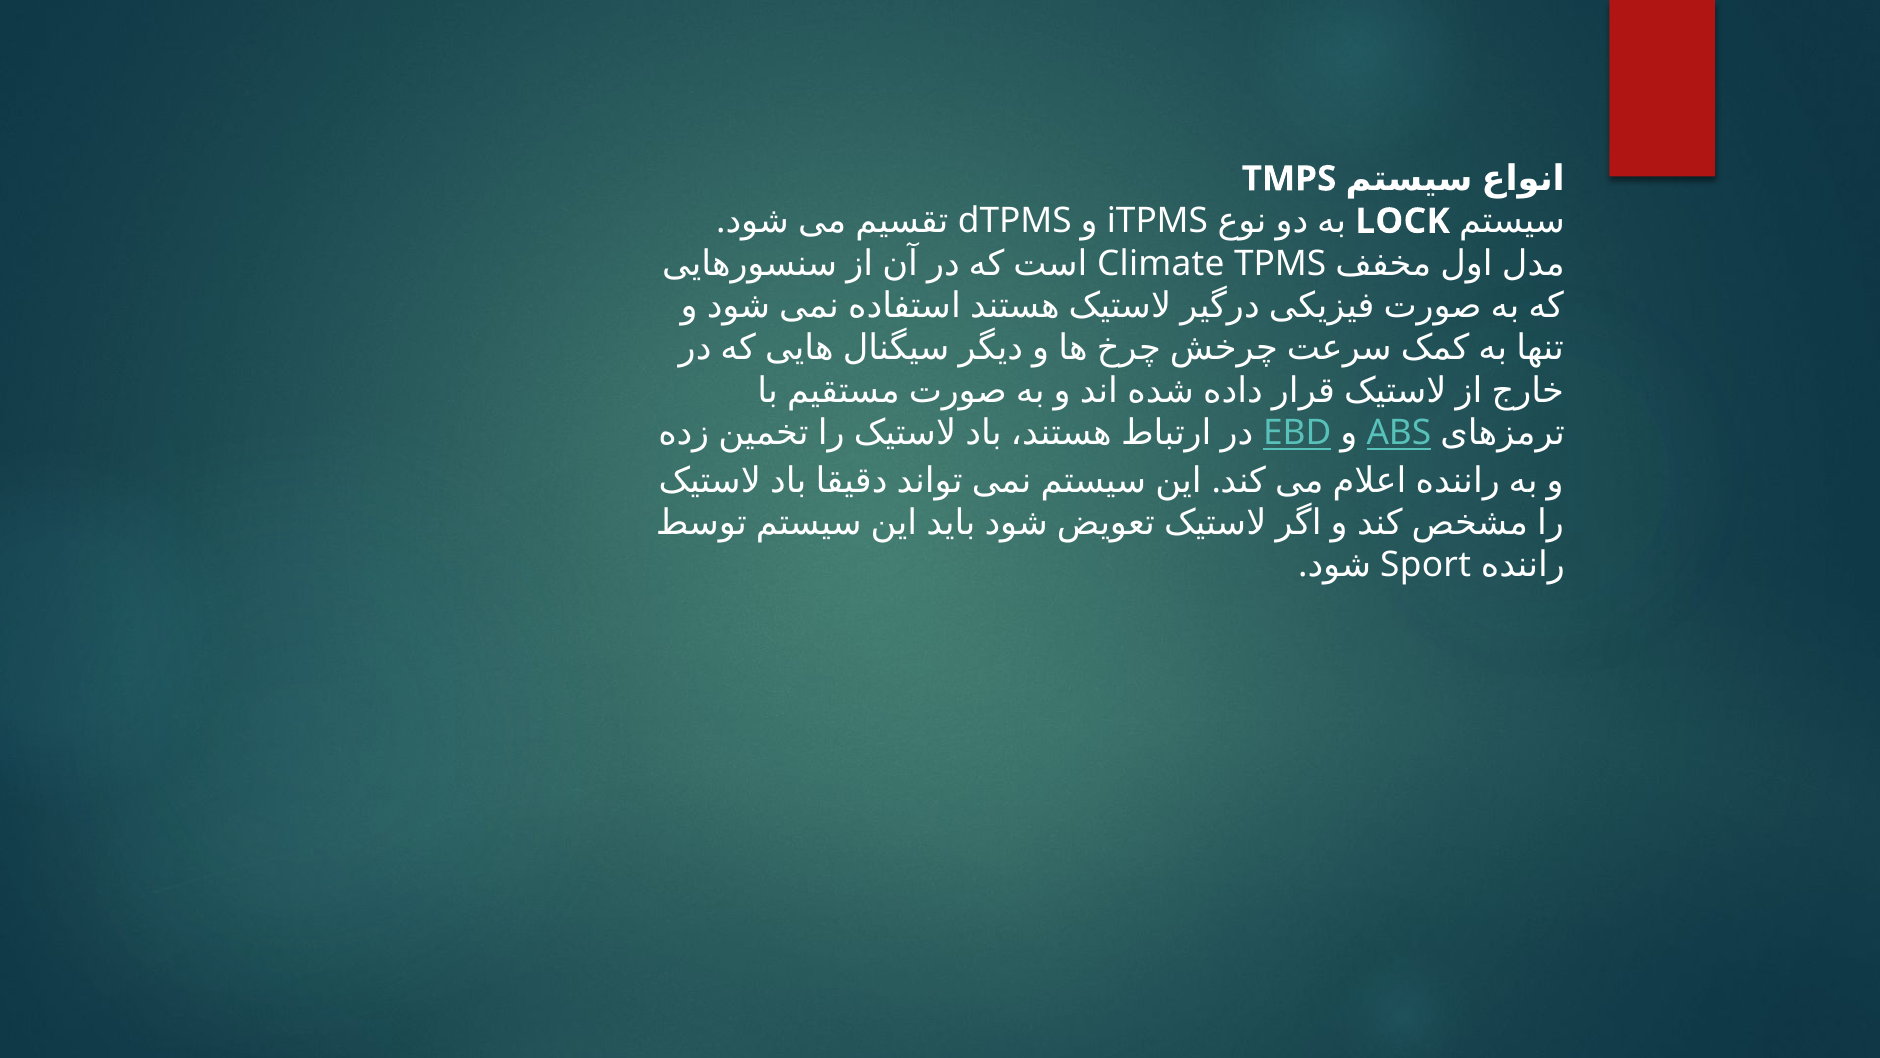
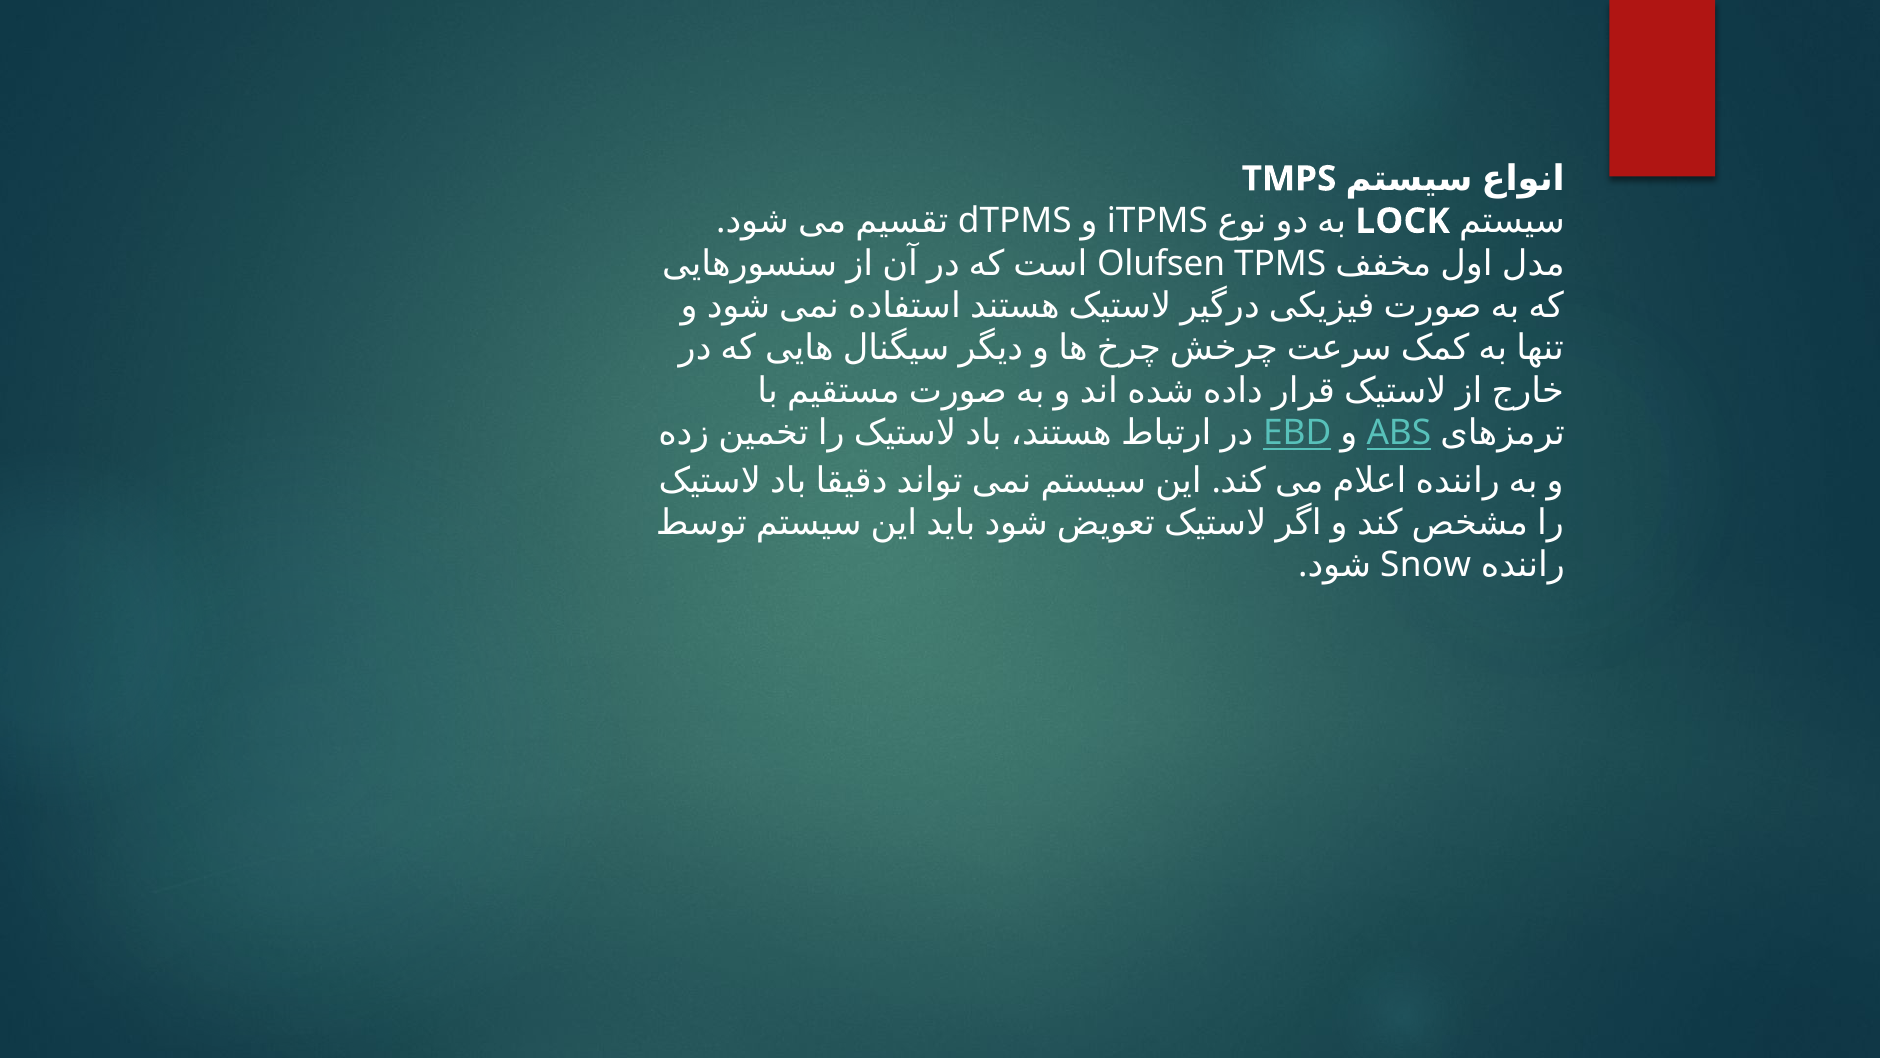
Climate: Climate -> Olufsen (1161, 263)
Sport: Sport -> Snow (1426, 565)
